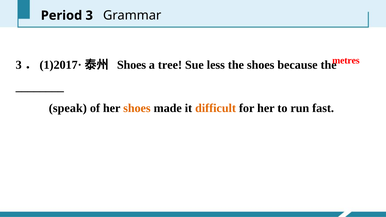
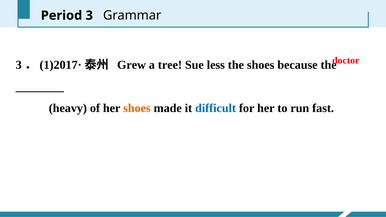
metres: metres -> doctor (346, 61)
Shoes: Shoes -> Grew (131, 65)
speak: speak -> heavy (68, 108)
difficult colour: orange -> blue (216, 108)
